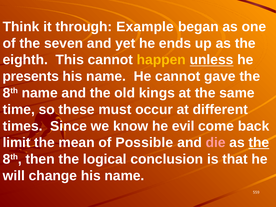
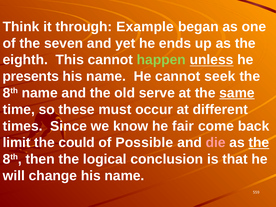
happen colour: yellow -> light green (161, 60)
gave: gave -> seek (220, 76)
kings: kings -> serve (157, 93)
same underline: none -> present (237, 93)
evil: evil -> fair (183, 126)
mean: mean -> could (77, 143)
